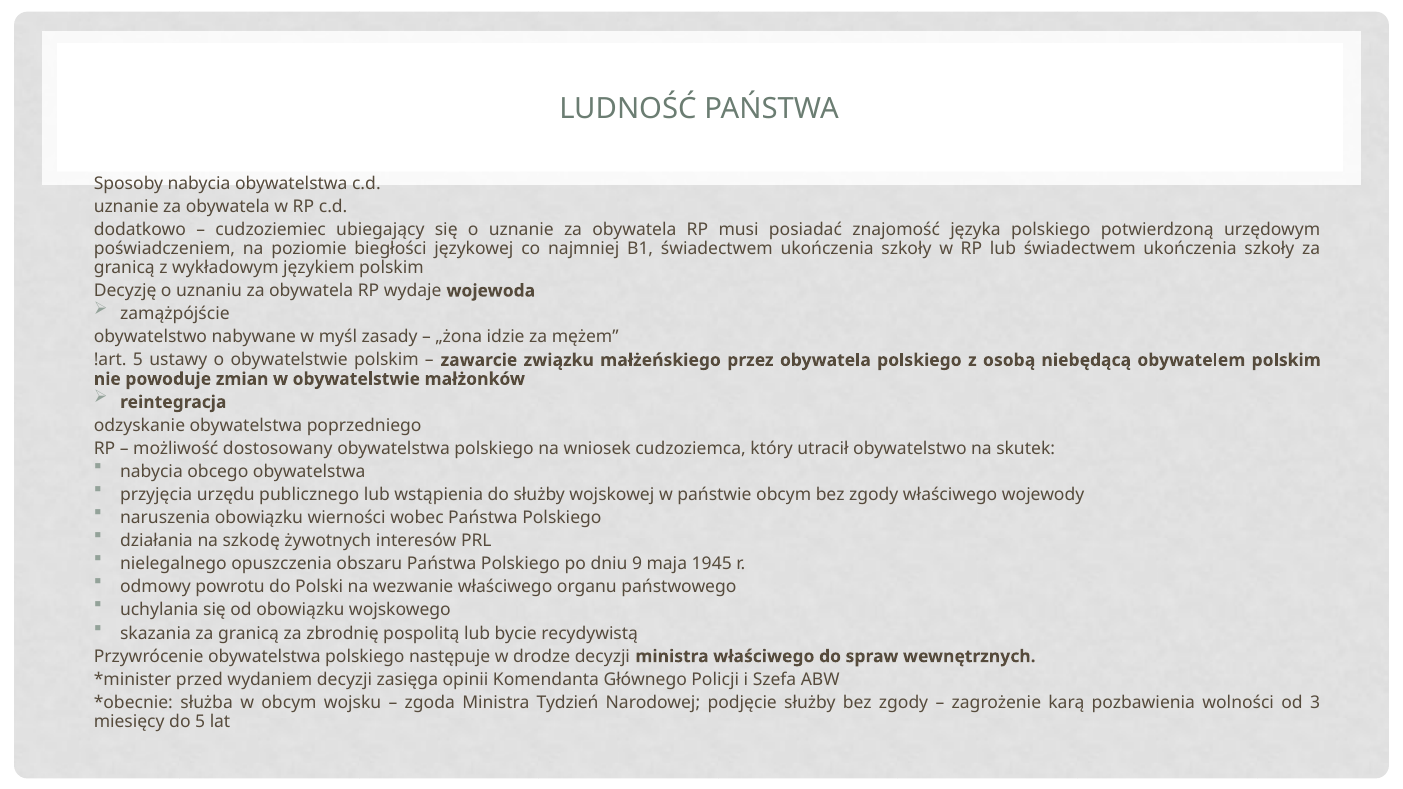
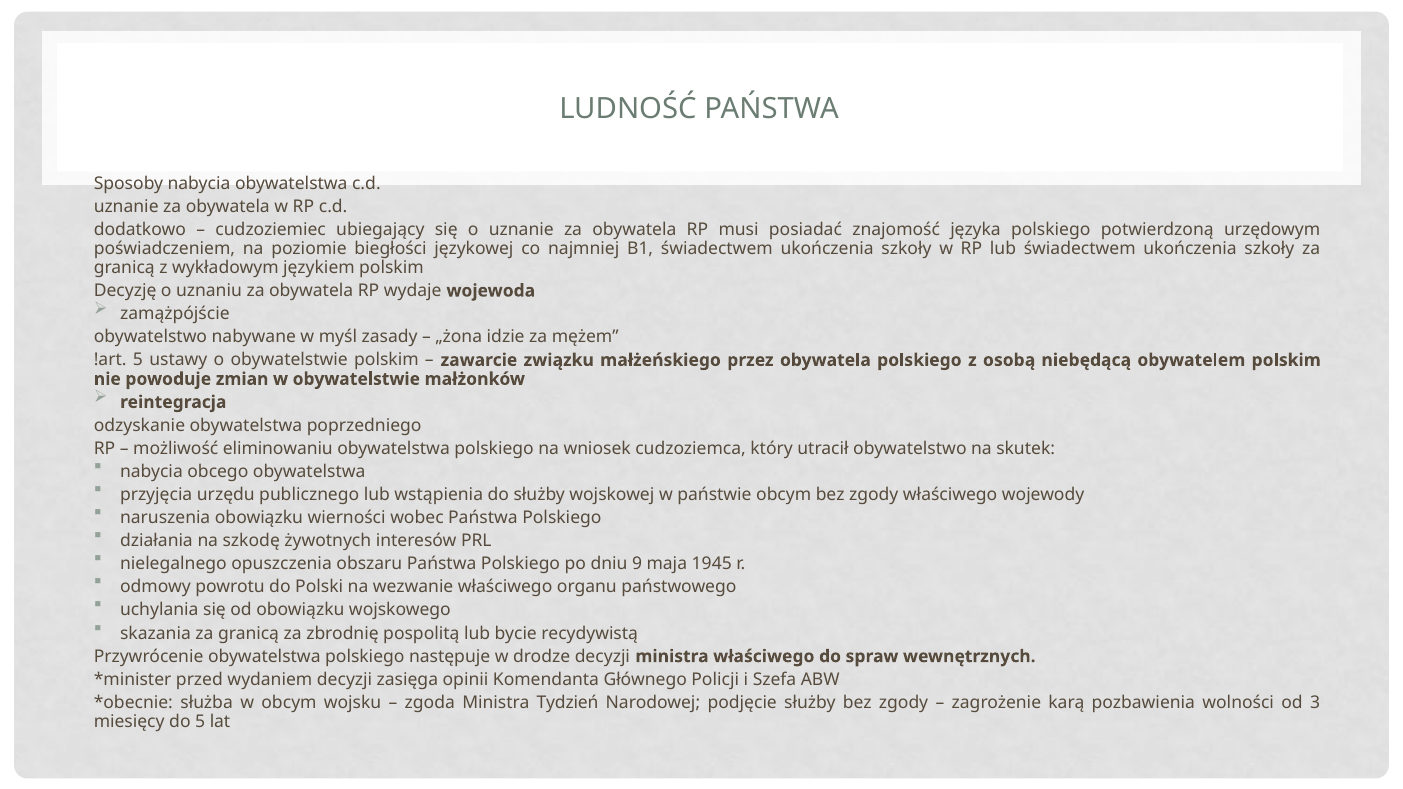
dostosowany: dostosowany -> eliminowaniu (278, 448)
